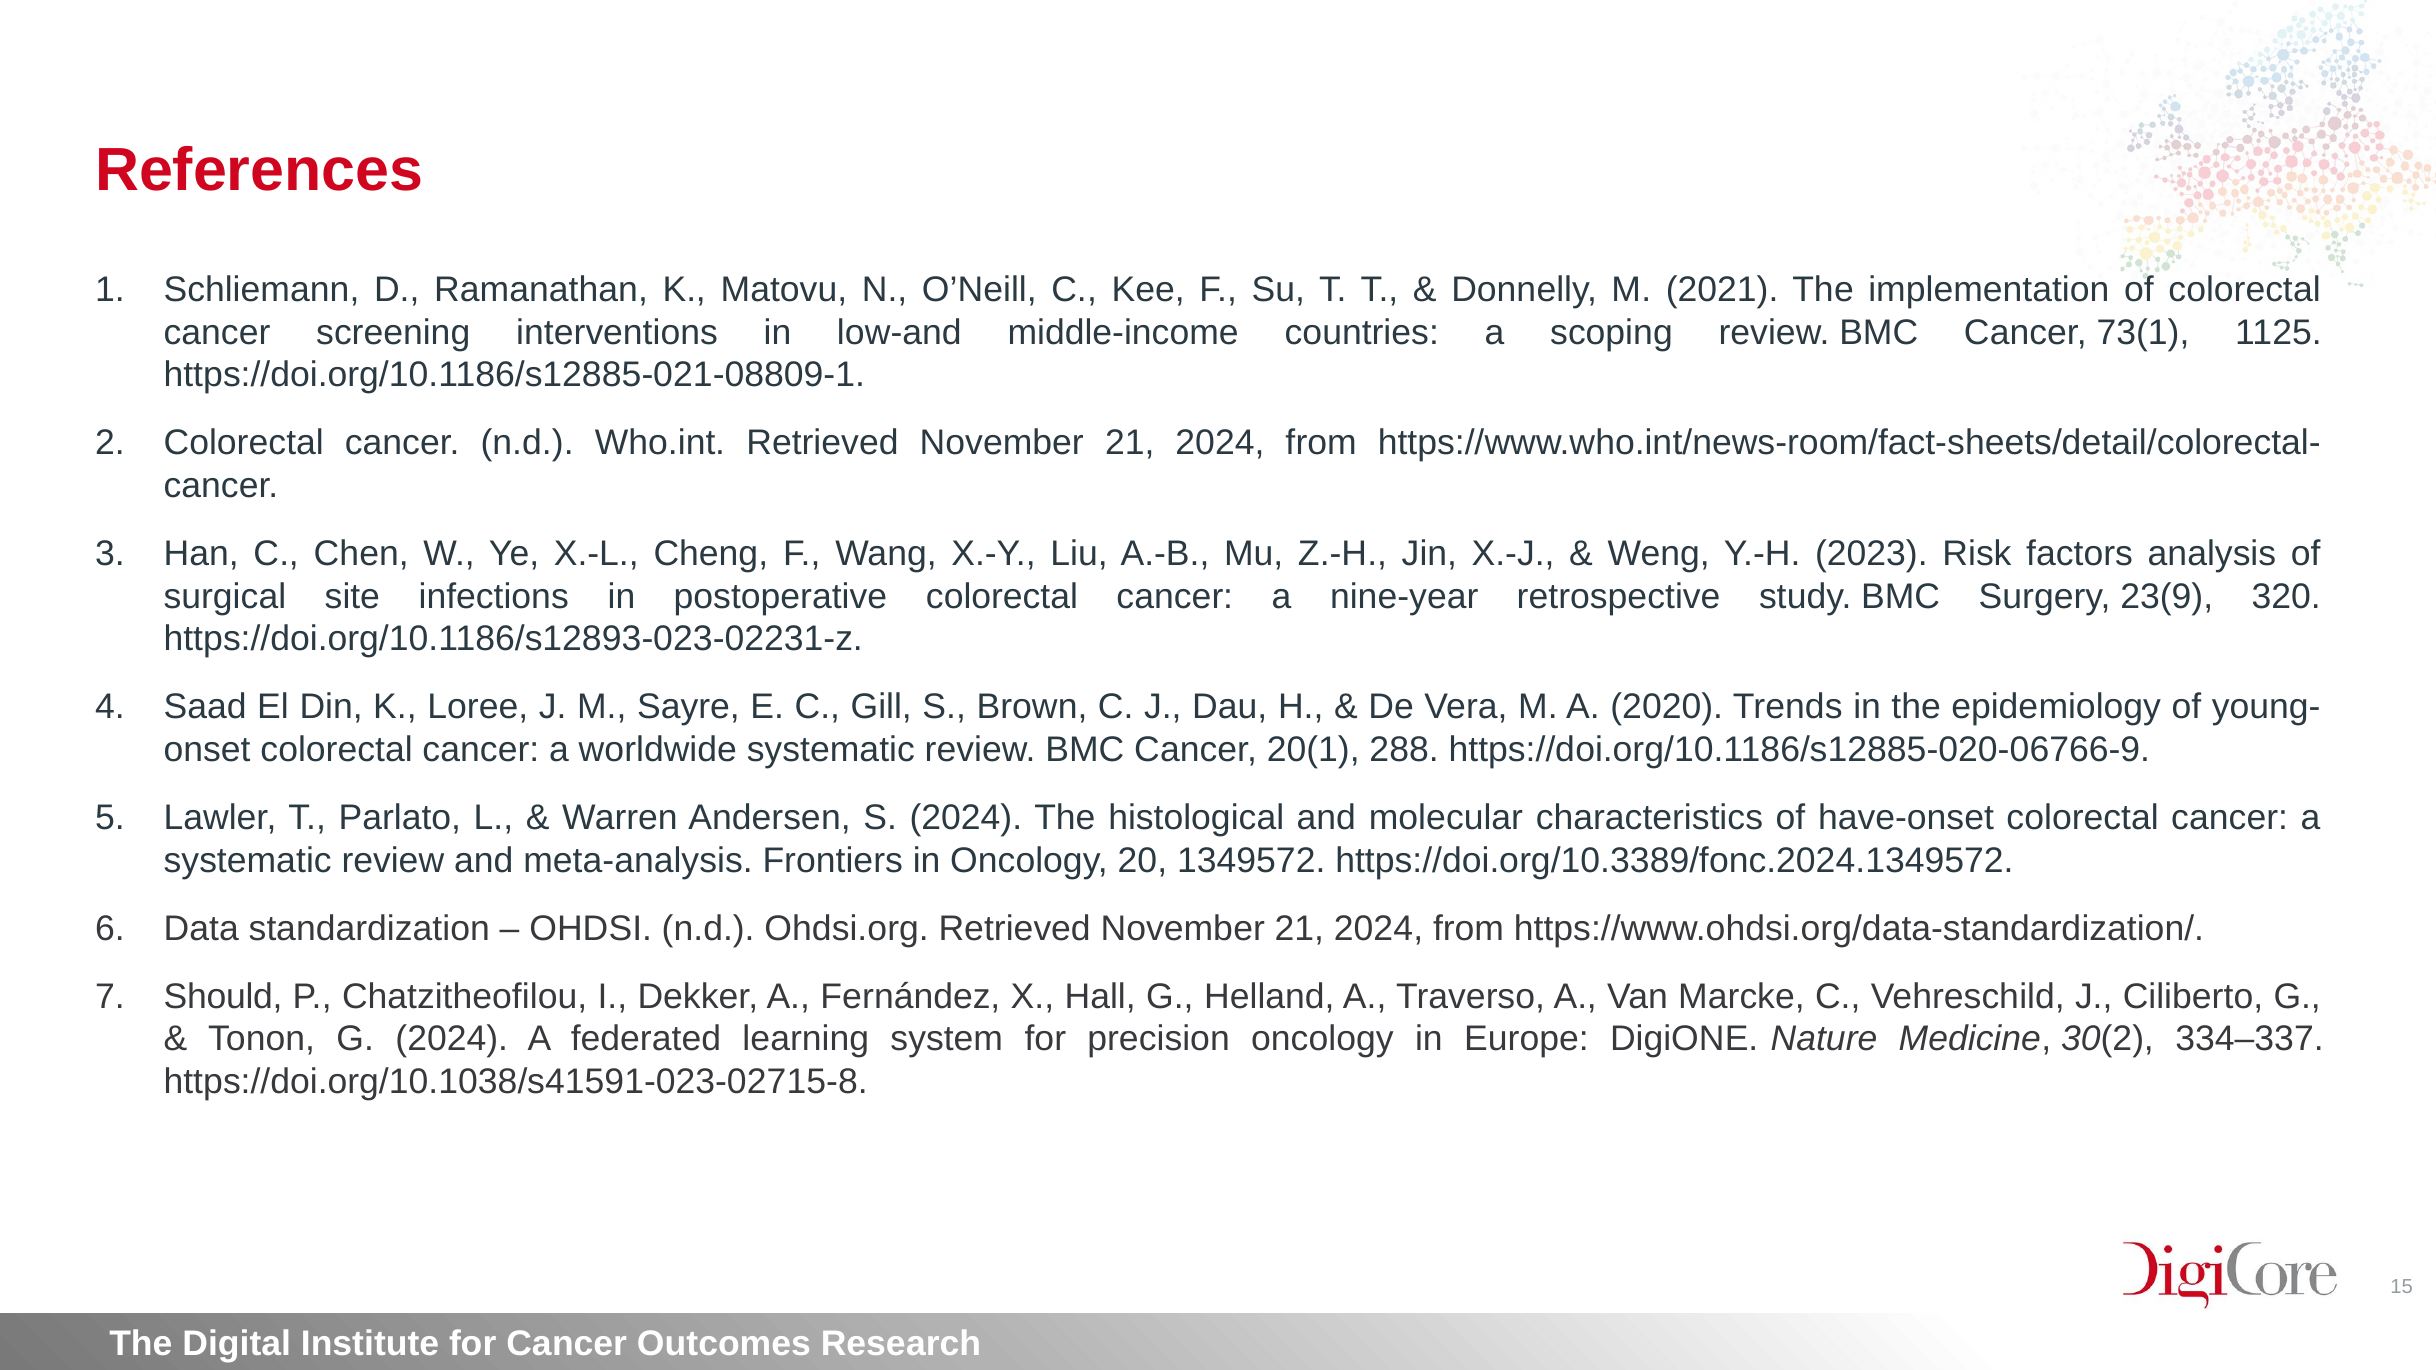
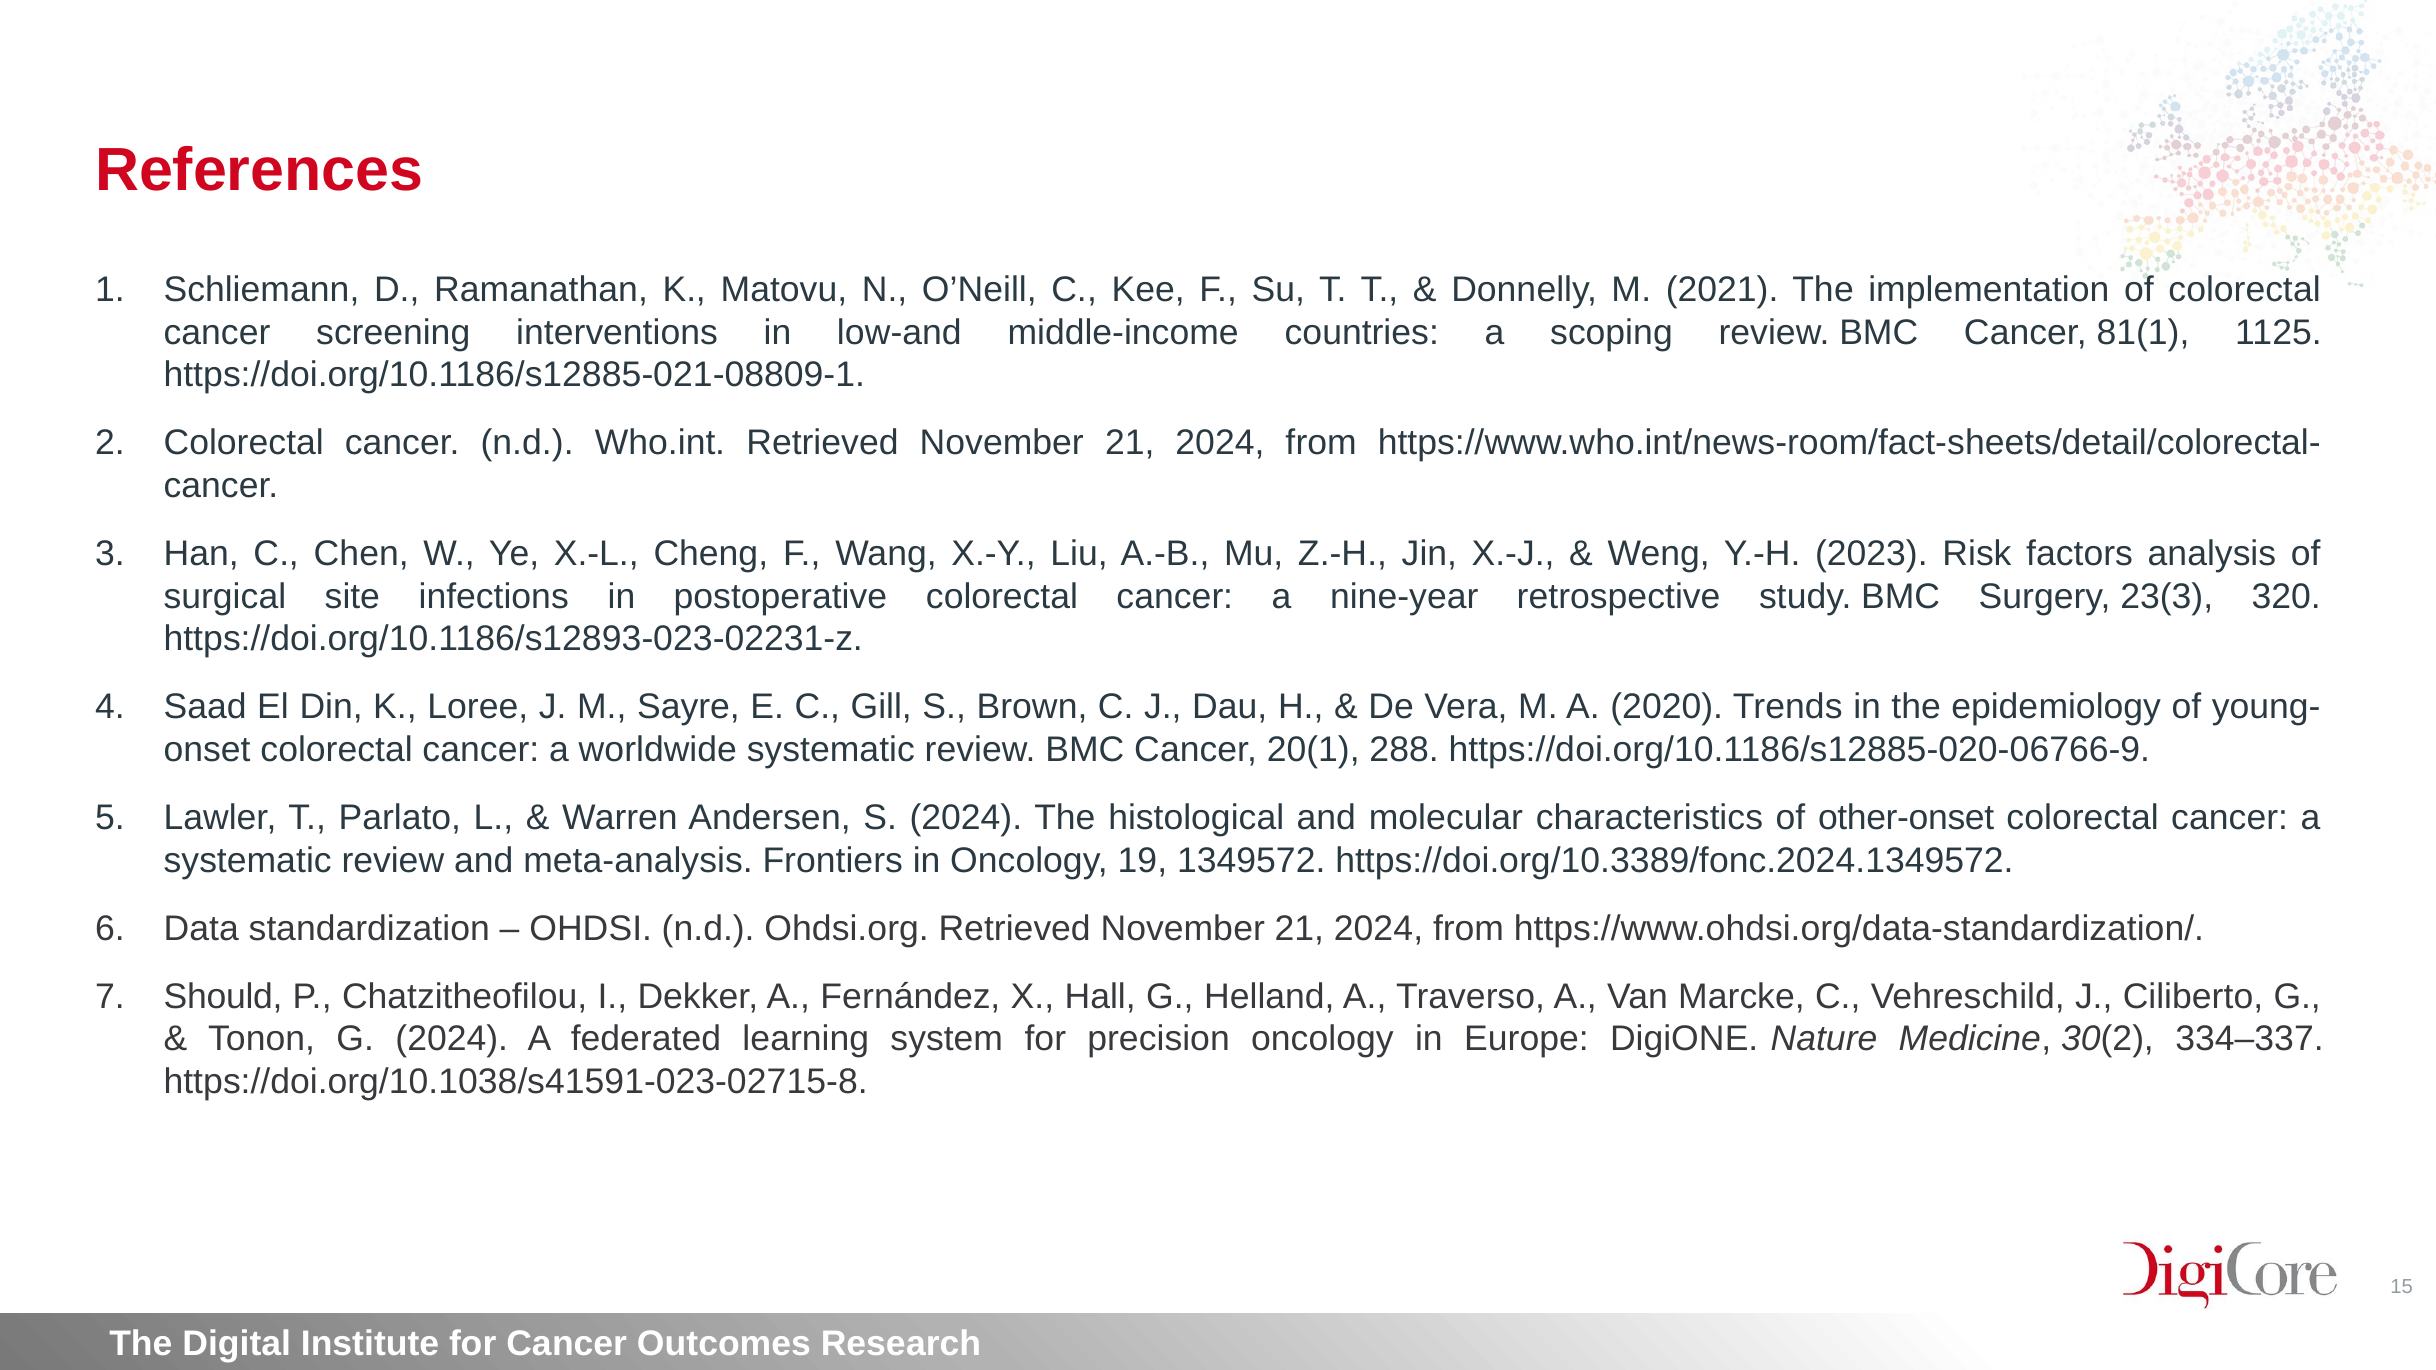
73(1: 73(1 -> 81(1 (2143, 333)
23(9: 23(9 -> 23(3 (2167, 597)
have-onset: have-onset -> other-onset (1906, 818)
20: 20 -> 19 (1142, 861)
